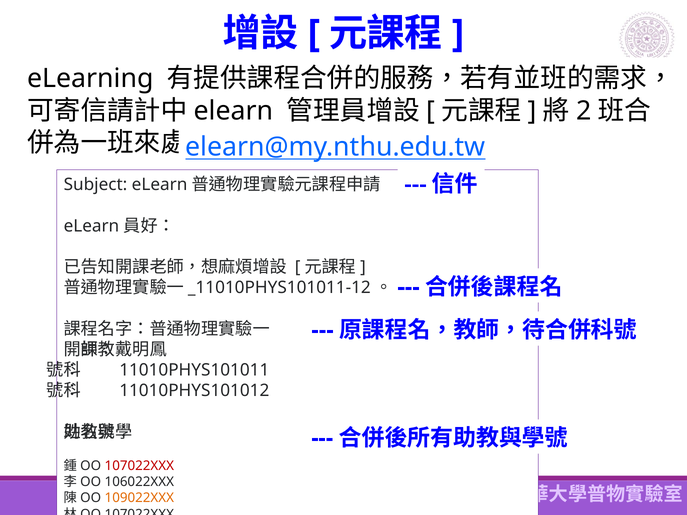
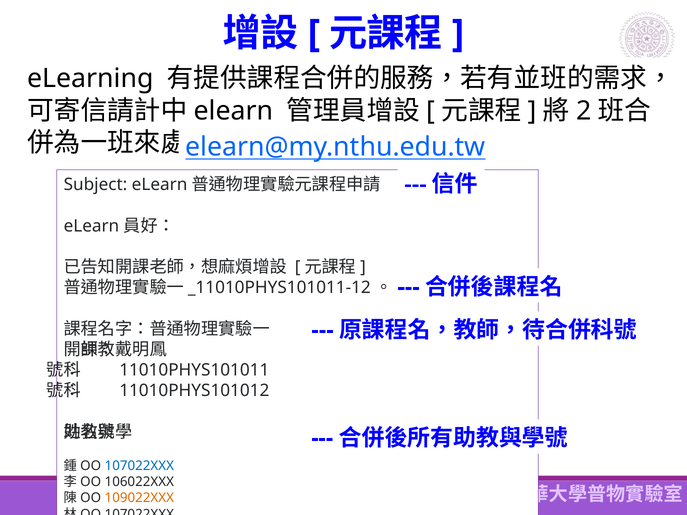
107022XXX colour: red -> blue (139, 466)
